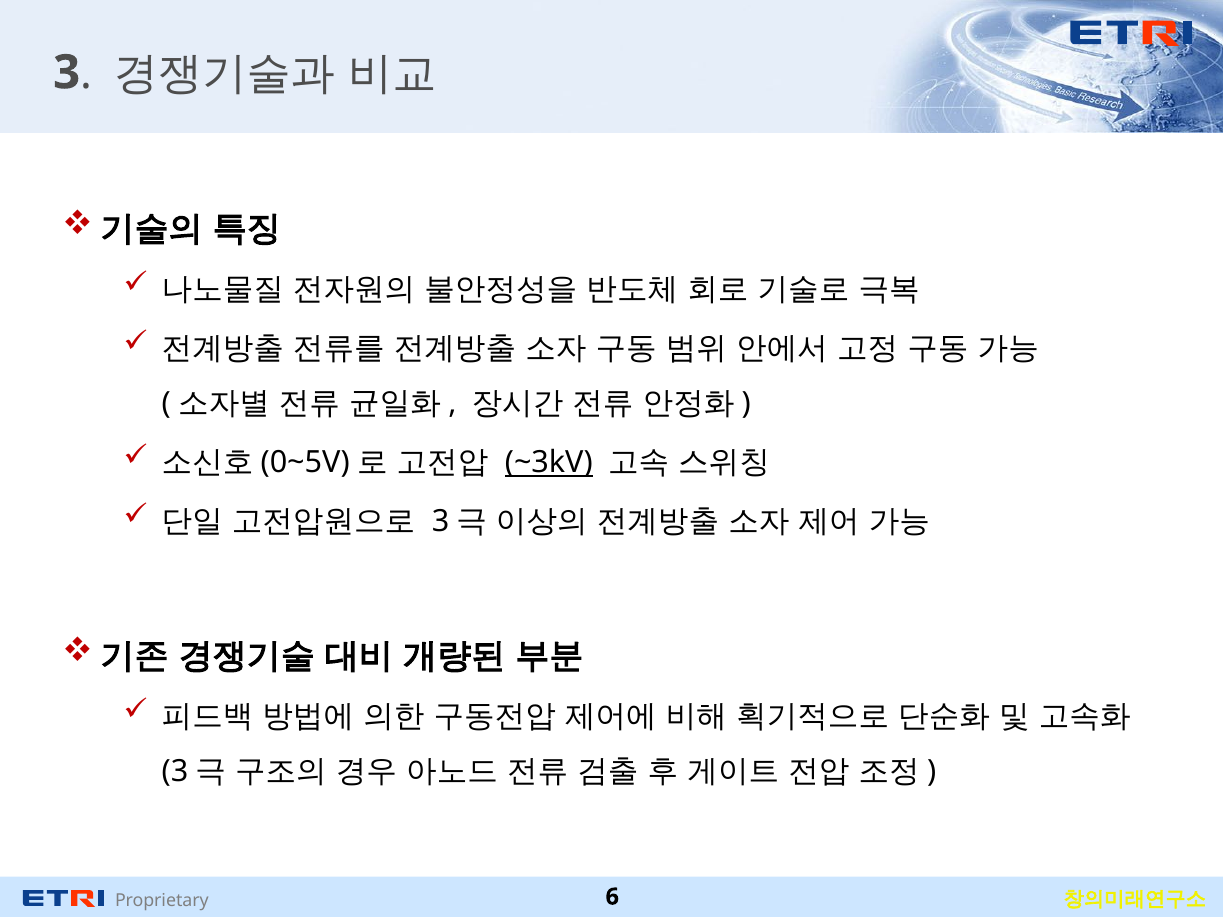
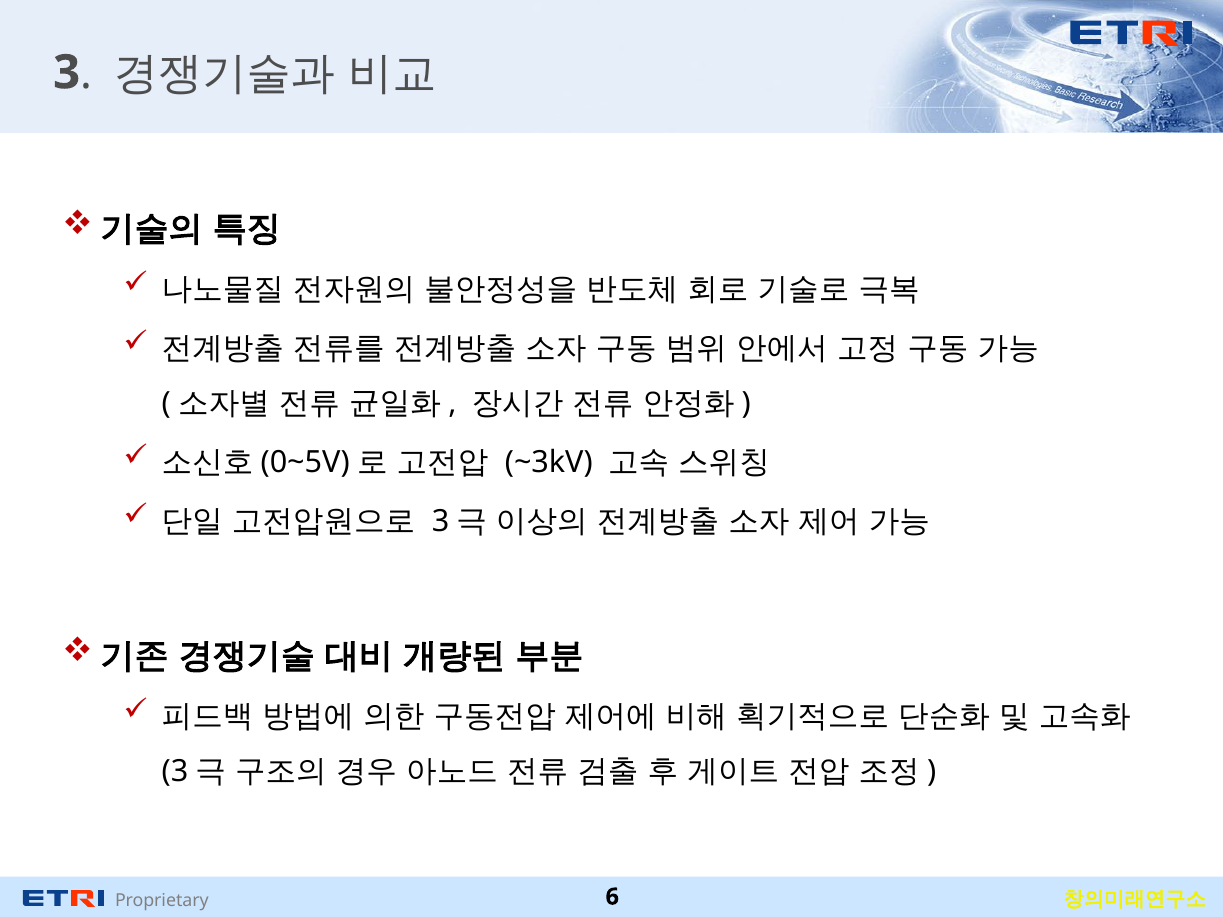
~3kV underline: present -> none (549, 463)
